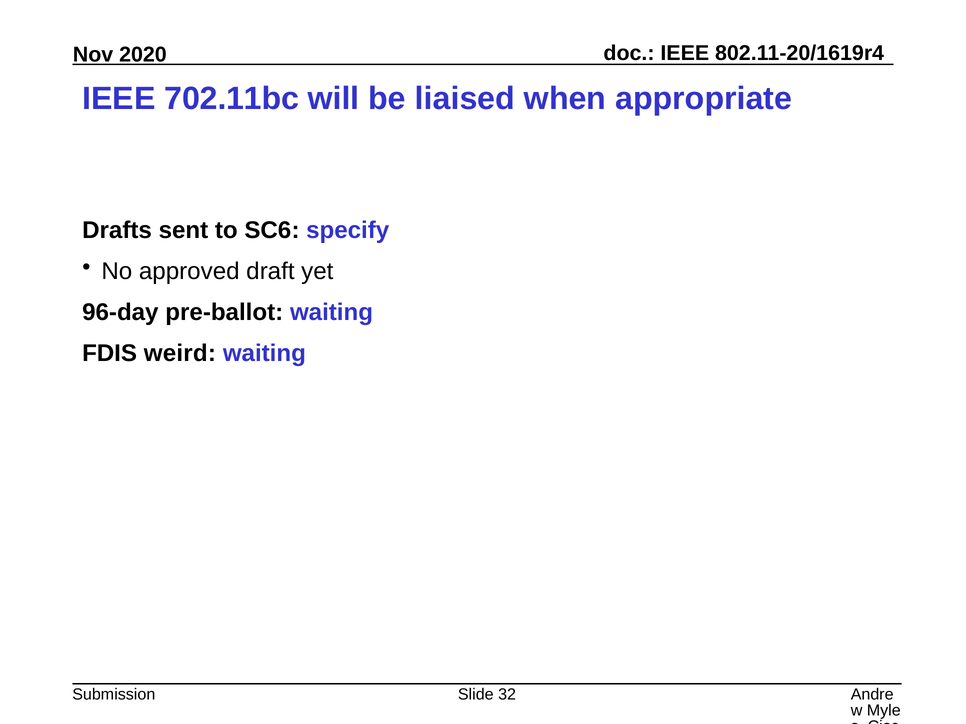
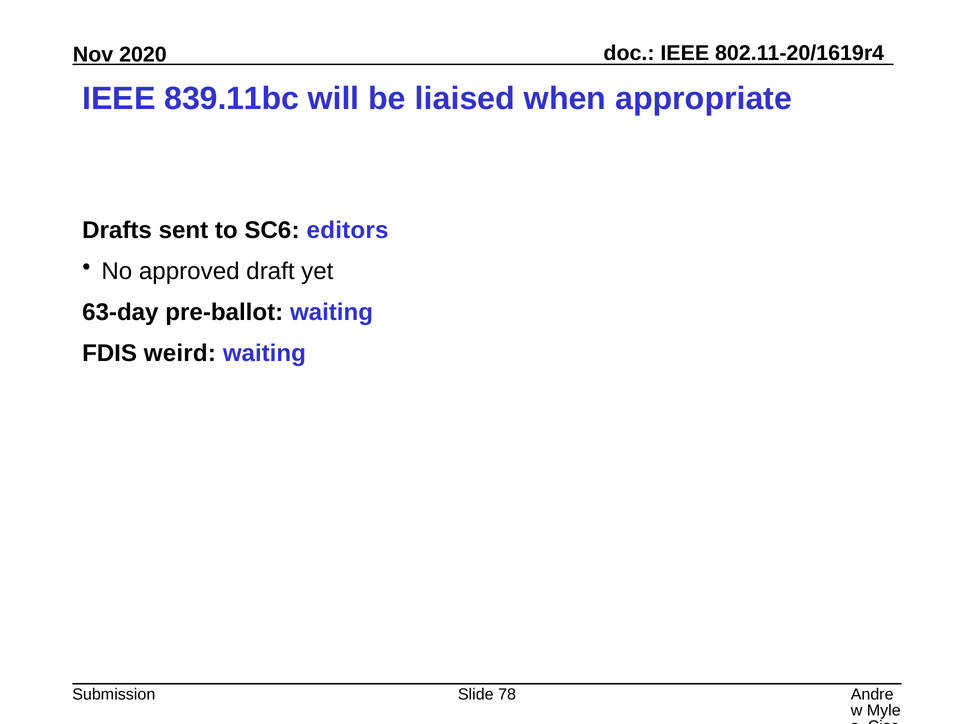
702.11bc: 702.11bc -> 839.11bc (232, 99)
specify: specify -> editors (348, 230)
96-day: 96-day -> 63-day (120, 312)
32: 32 -> 78 (507, 695)
